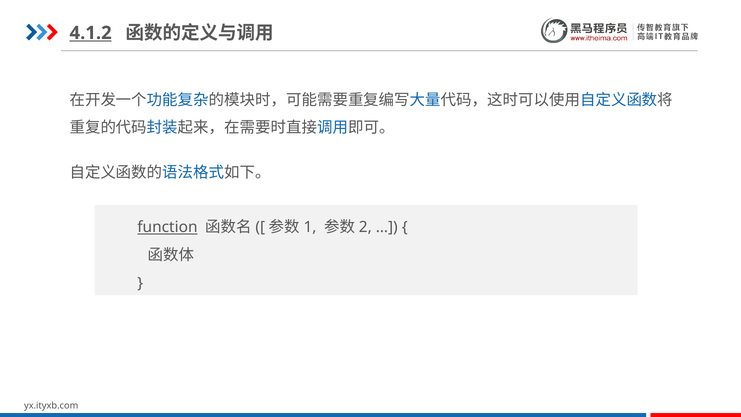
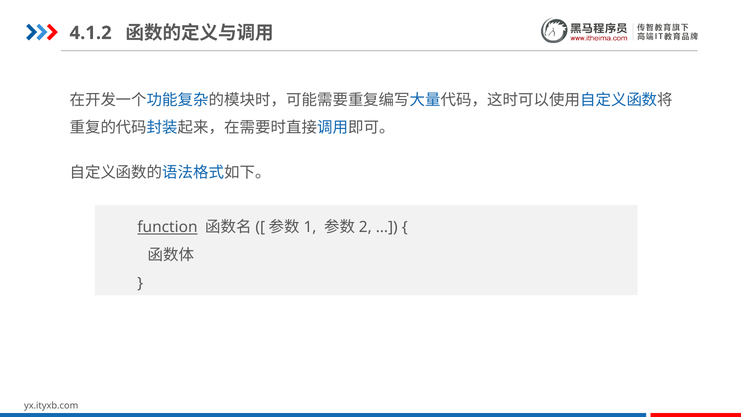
4.1.2 underline: present -> none (91, 33)
